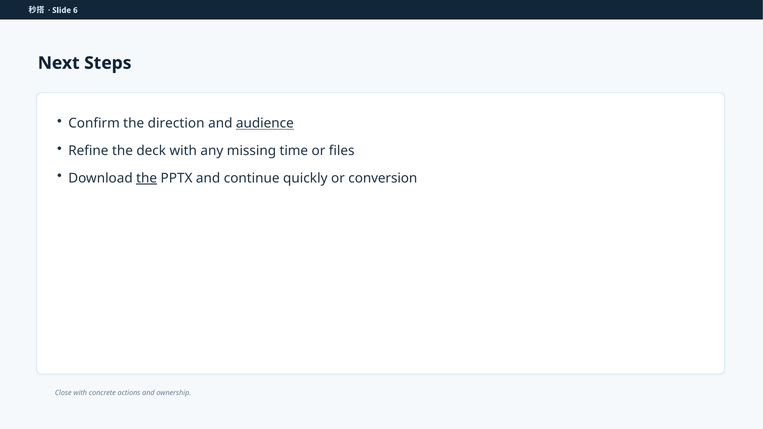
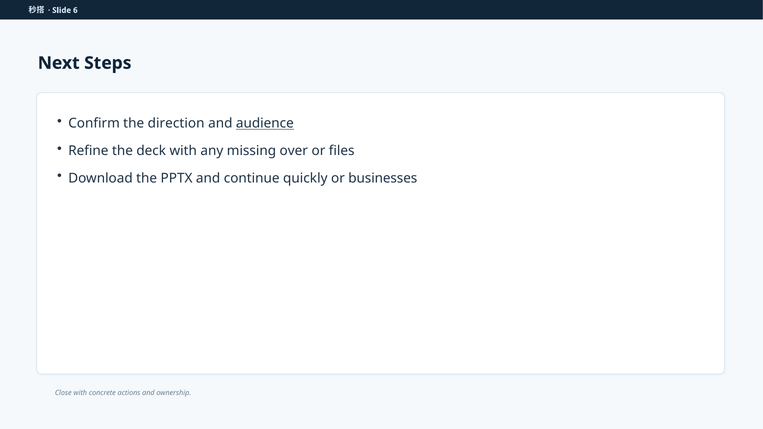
time: time -> over (294, 151)
the underline: present -> none (147, 178)
conversion: conversion -> businesses (383, 178)
